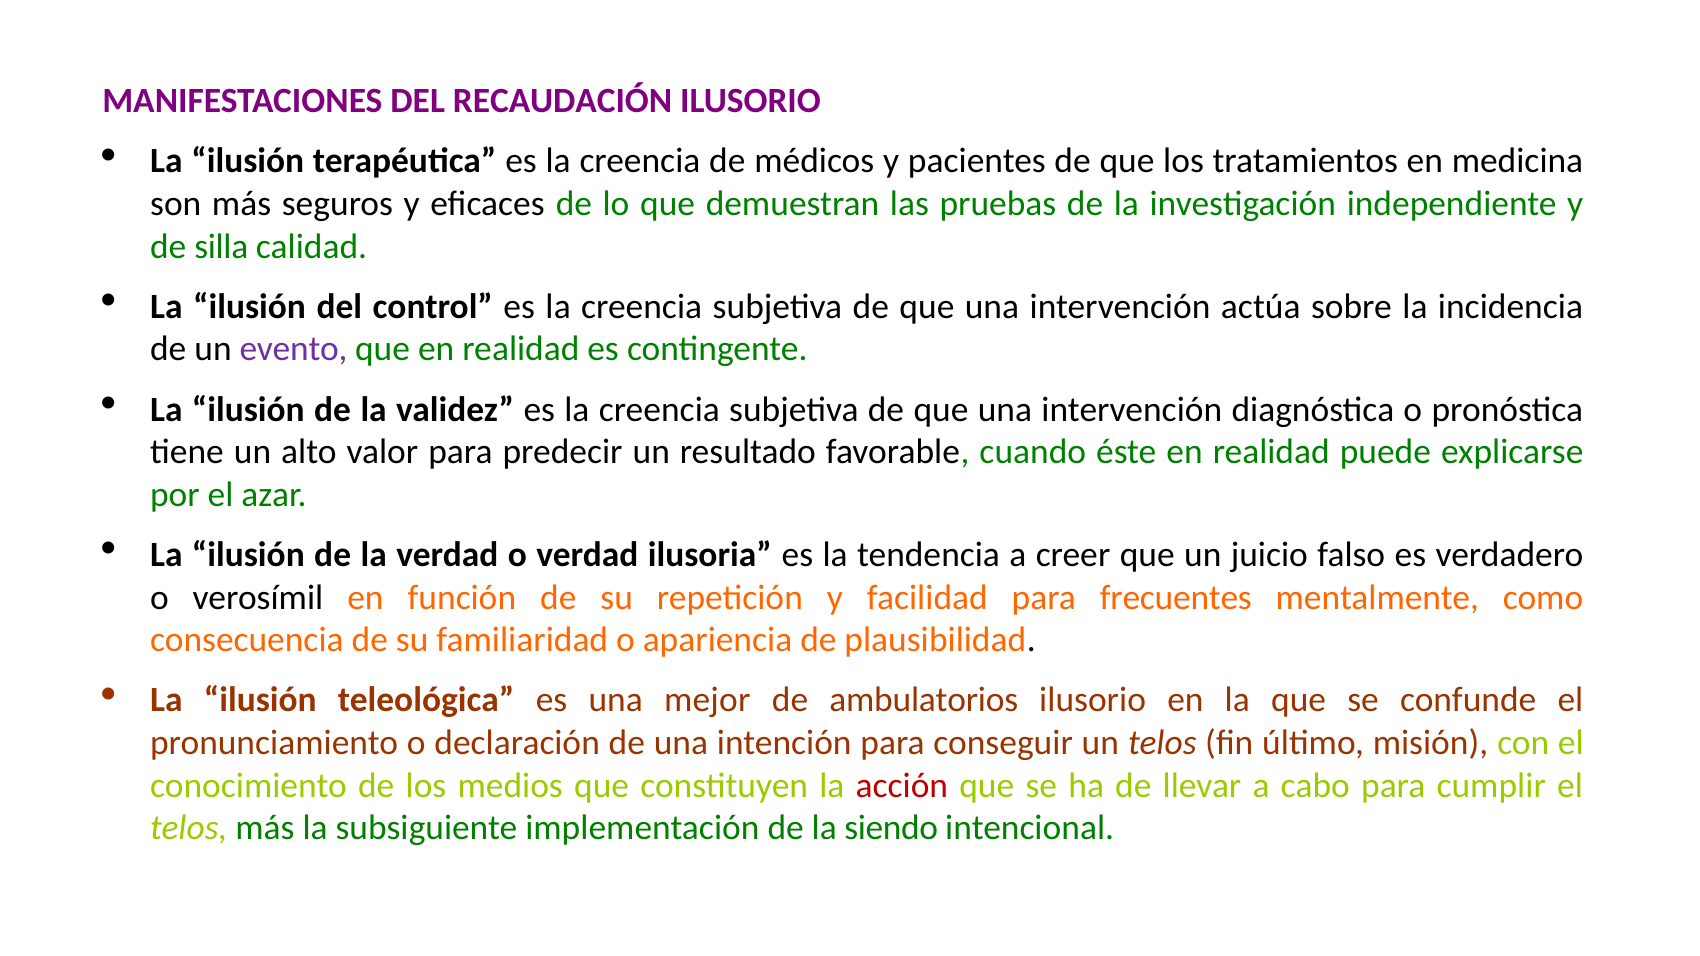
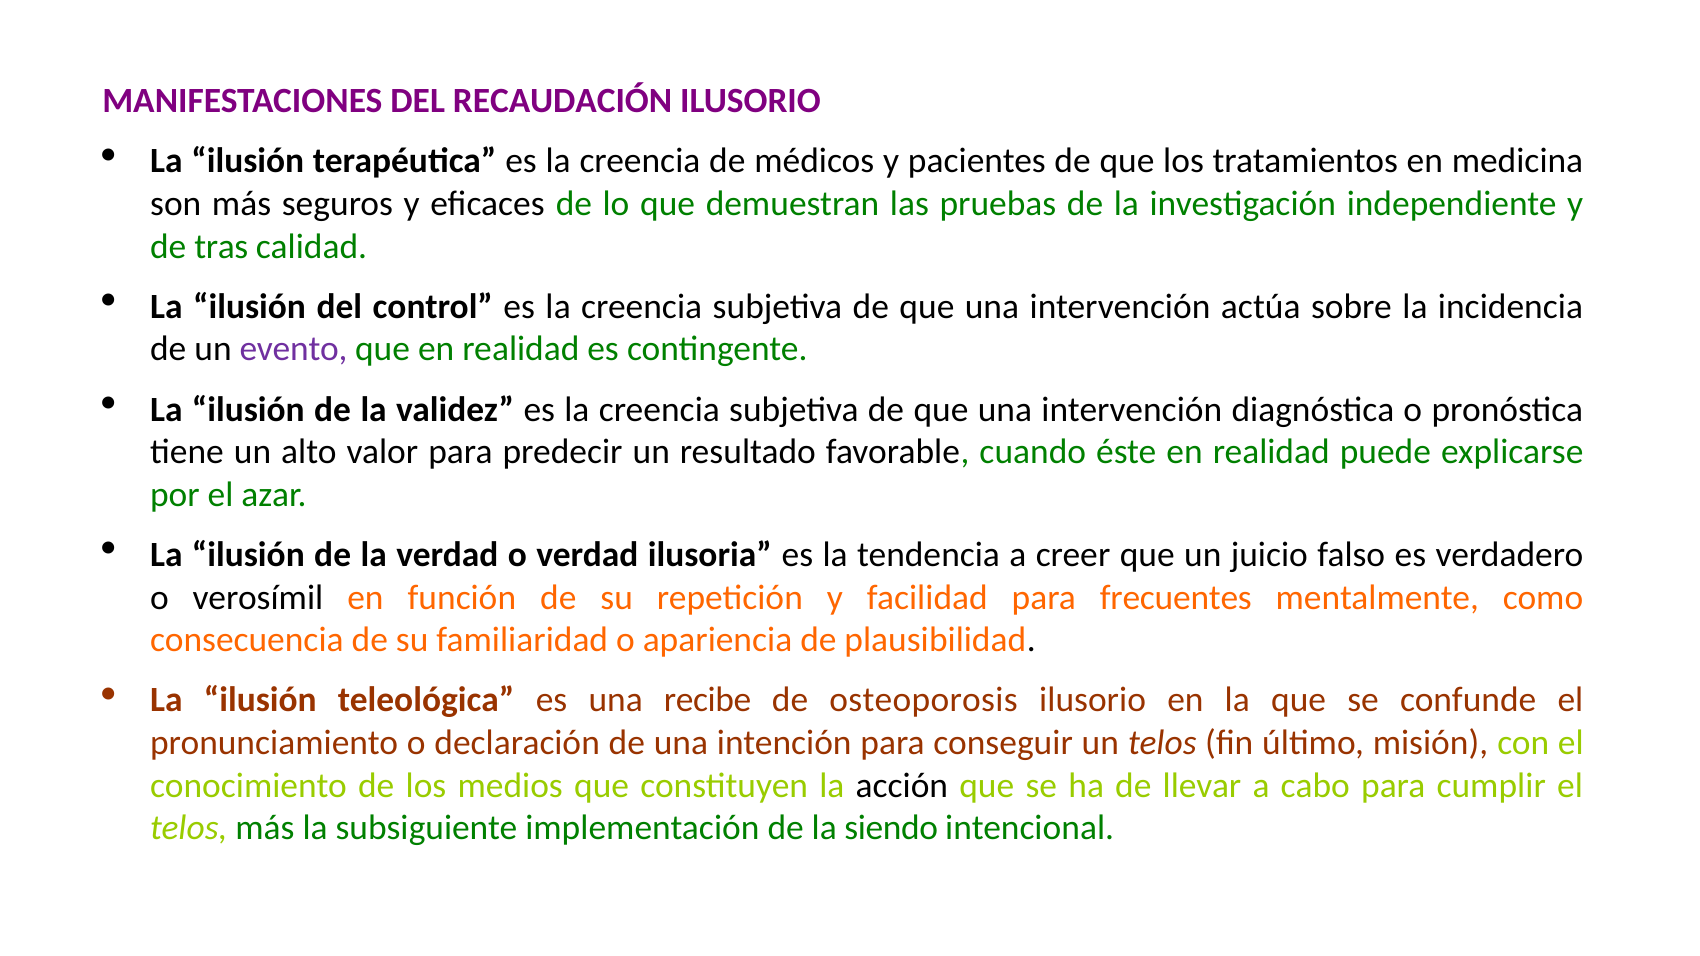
silla: silla -> tras (221, 246)
mejor: mejor -> recibe (708, 700)
ambulatorios: ambulatorios -> osteoporosis (924, 700)
acción colour: red -> black (902, 786)
